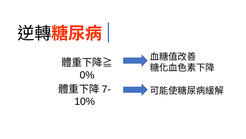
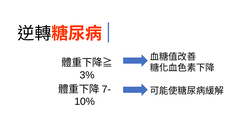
0%: 0% -> 3% (87, 75)
